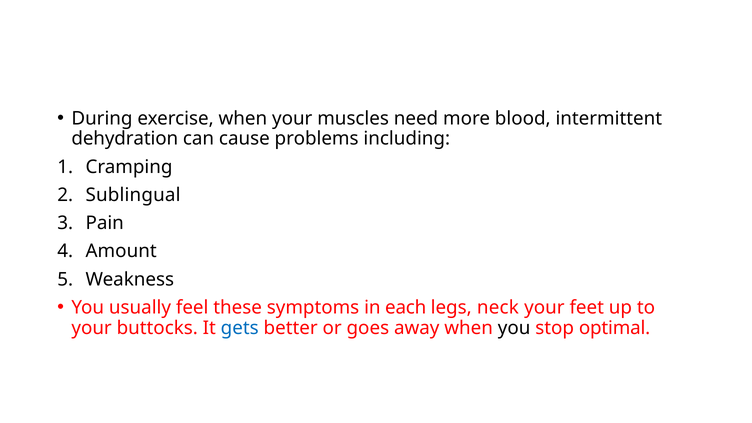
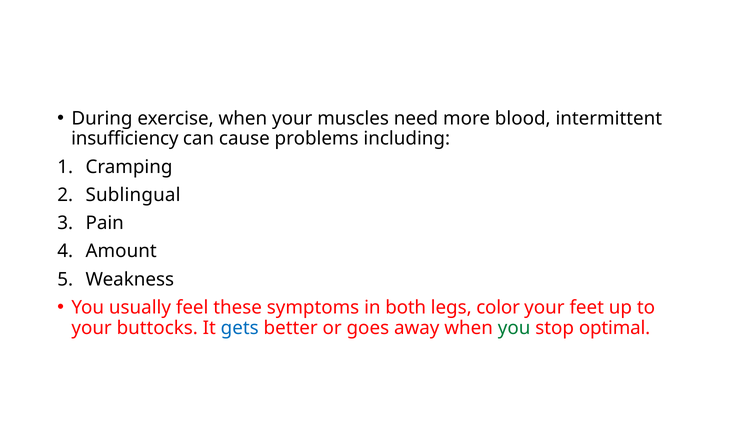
dehydration: dehydration -> insufficiency (125, 139)
each: each -> both (406, 307)
neck: neck -> color (498, 307)
you colour: black -> green (514, 328)
